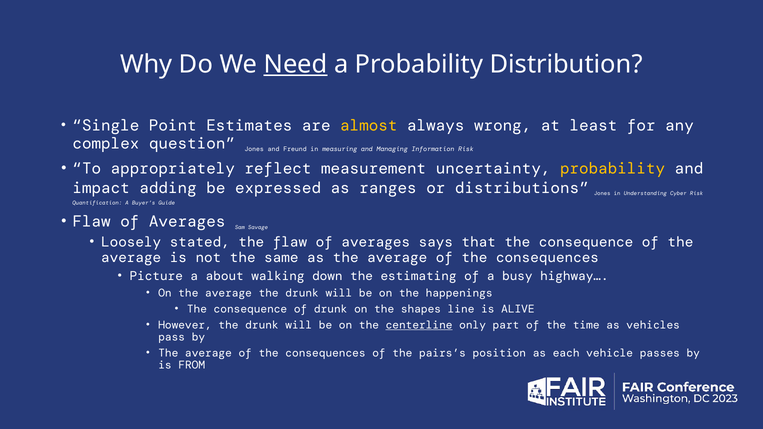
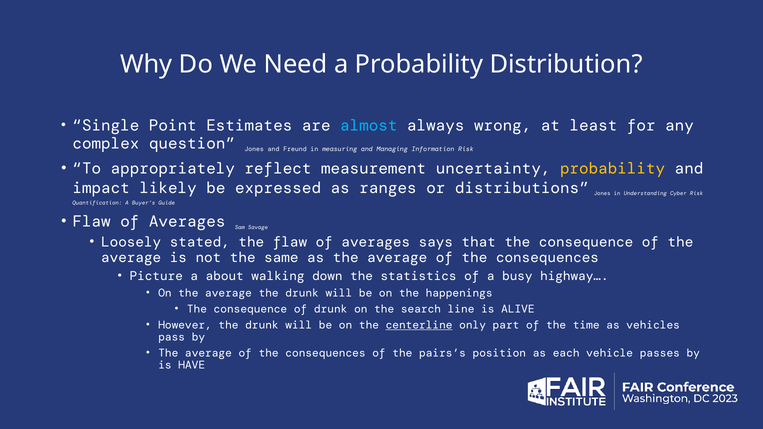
Need underline: present -> none (296, 64)
almost colour: yellow -> light blue (369, 126)
adding: adding -> likely (168, 188)
estimating: estimating -> statistics (419, 276)
shapes: shapes -> search (421, 309)
FROM: FROM -> HAVE (192, 365)
